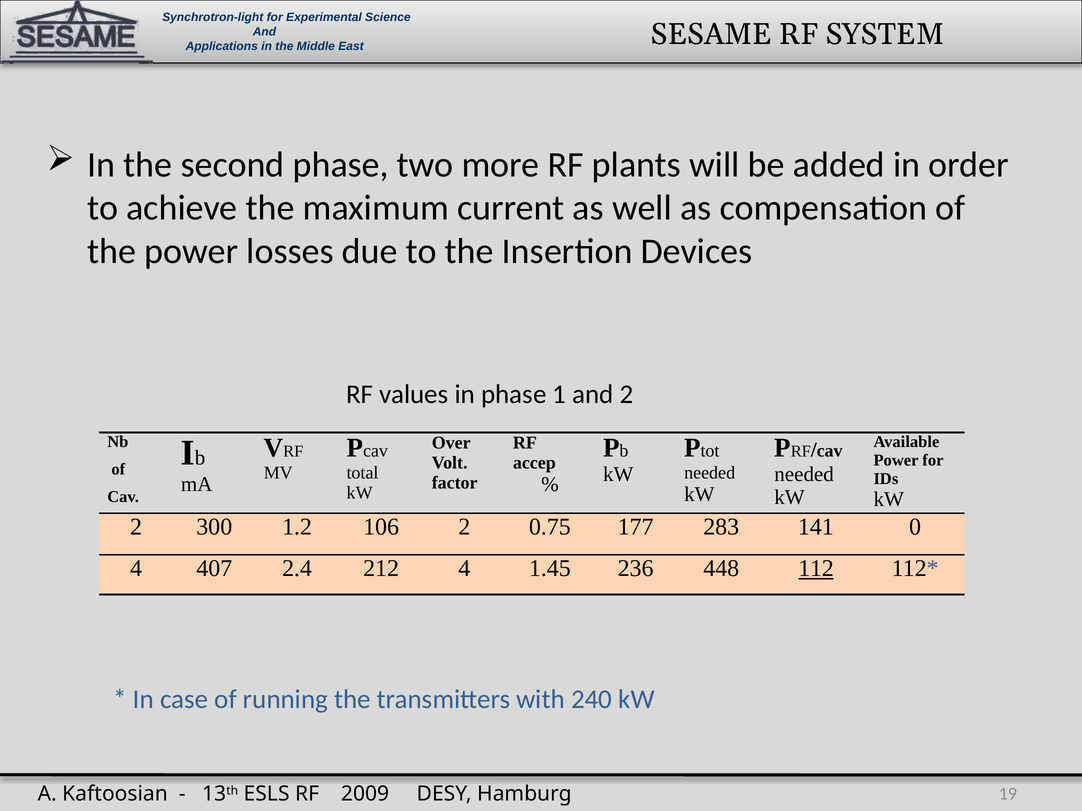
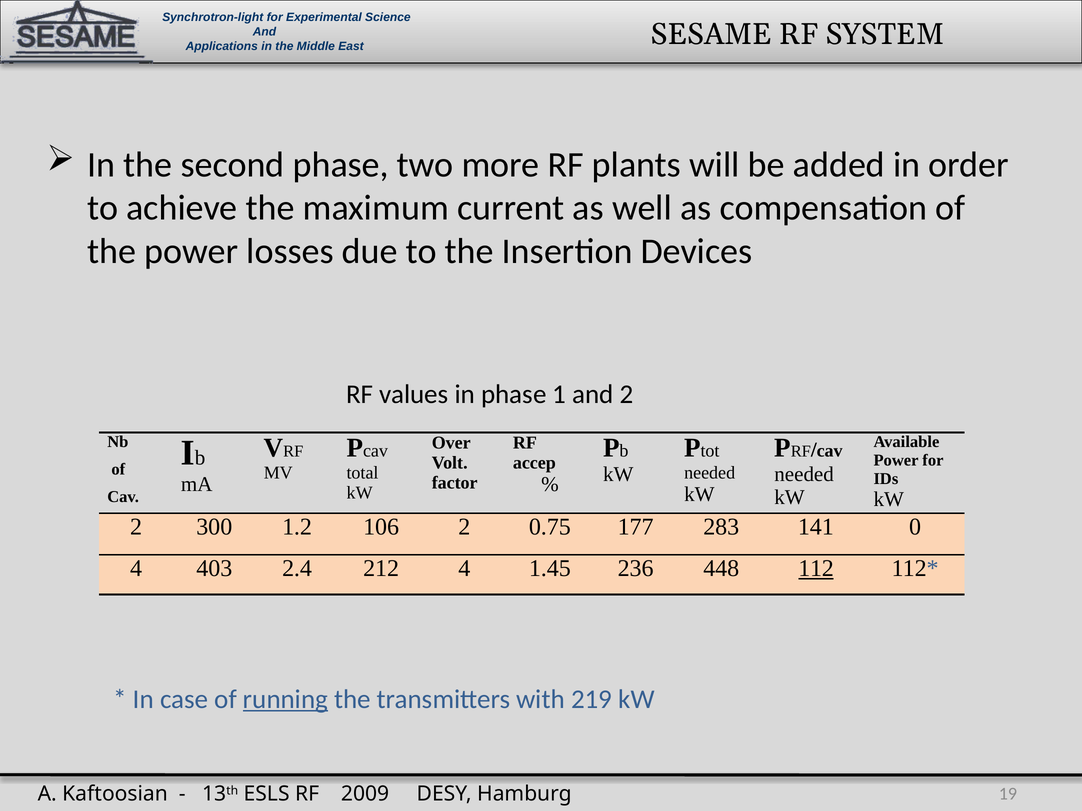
407: 407 -> 403 (214, 569)
running underline: none -> present (286, 700)
240: 240 -> 219 (592, 700)
